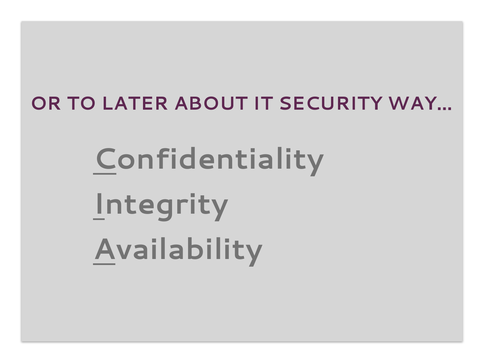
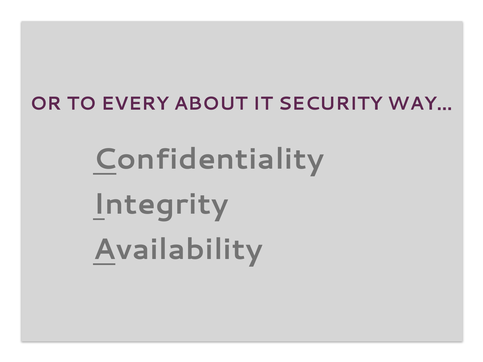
LATER: LATER -> EVERY (135, 104)
